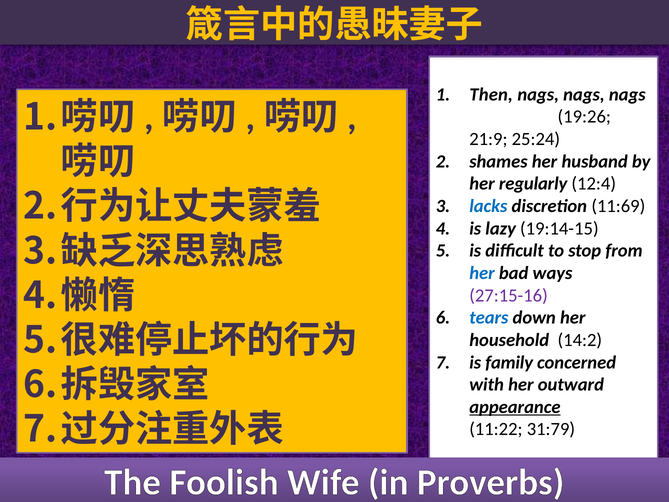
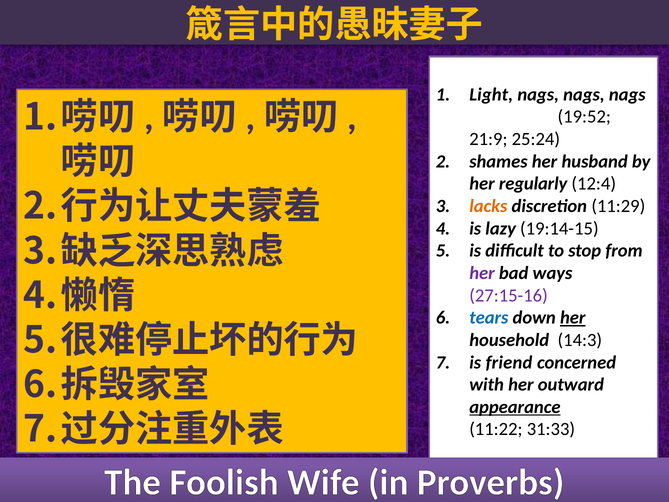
Then: Then -> Light (491, 94)
19:26: 19:26 -> 19:52 (584, 117)
lacks colour: blue -> orange (488, 206)
11:69: 11:69 -> 11:29 (618, 206)
her colour: blue -> purple (482, 273)
her underline: none -> present (573, 318)
14:2: 14:2 -> 14:3 (580, 340)
family: family -> friend (509, 362)
31:79: 31:79 -> 31:33 (551, 429)
